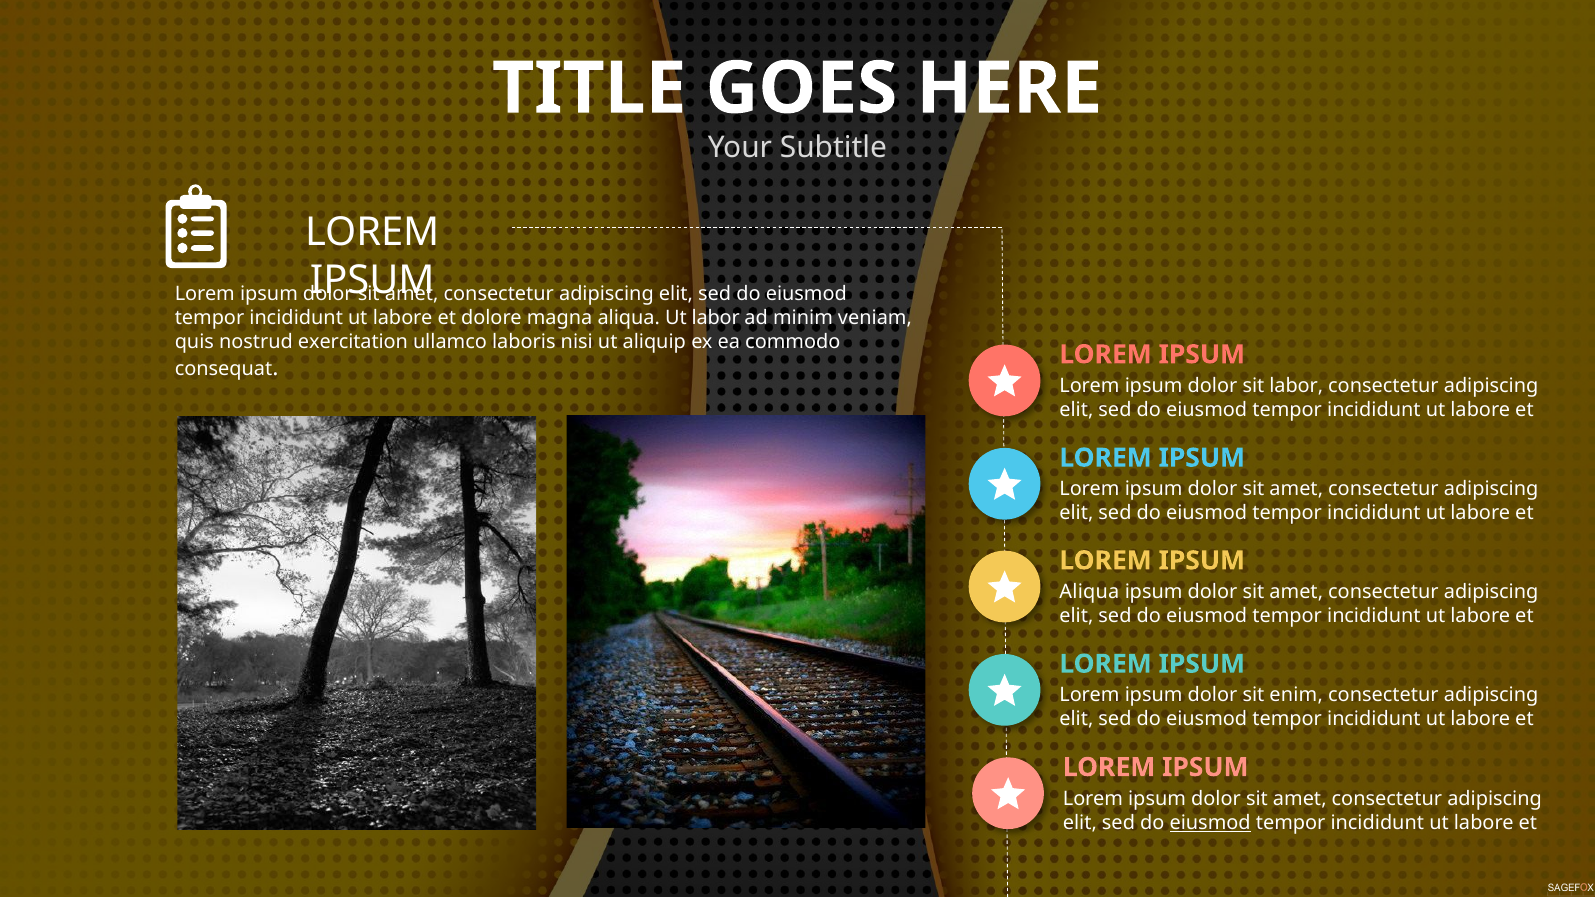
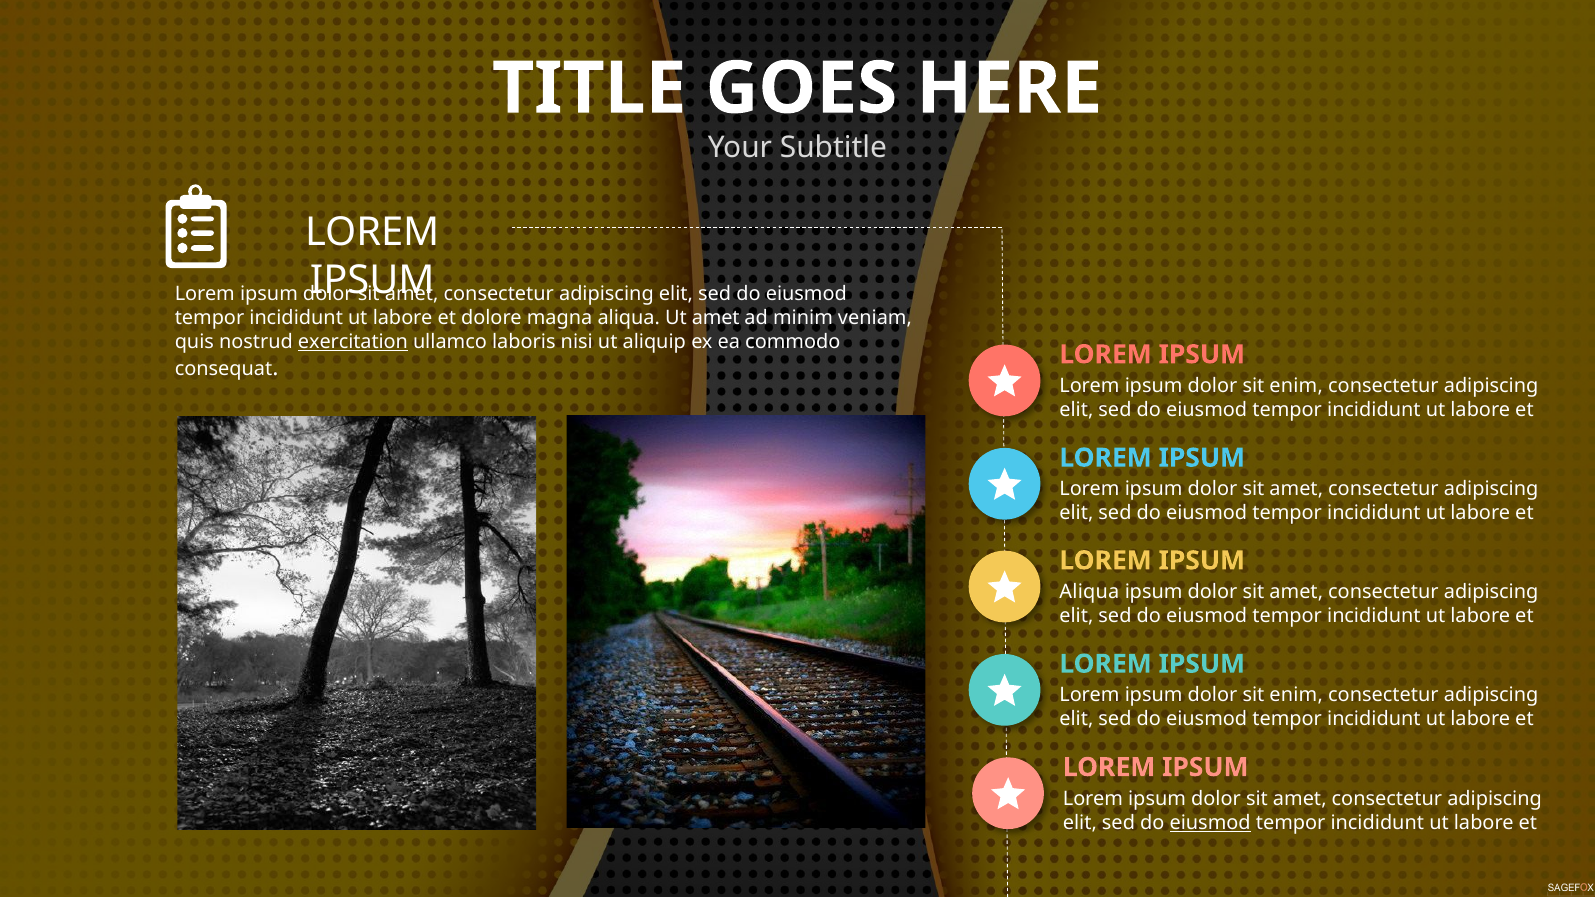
Ut labor: labor -> amet (716, 318)
exercitation underline: none -> present (353, 342)
labor: labor -> enim (1296, 386)
